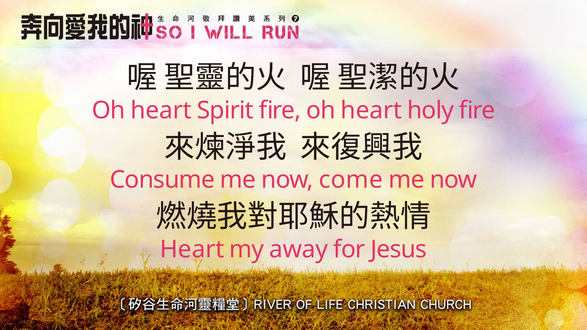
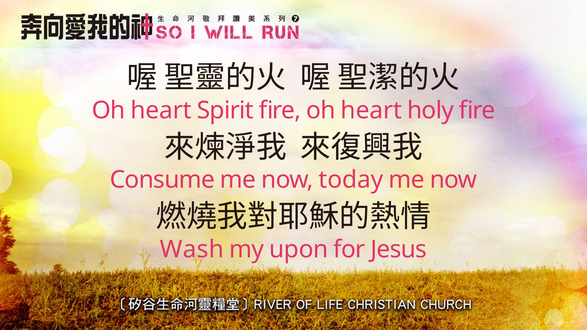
come: come -> today (351, 180)
Heart: Heart -> Wash (192, 250)
away: away -> upon (299, 250)
